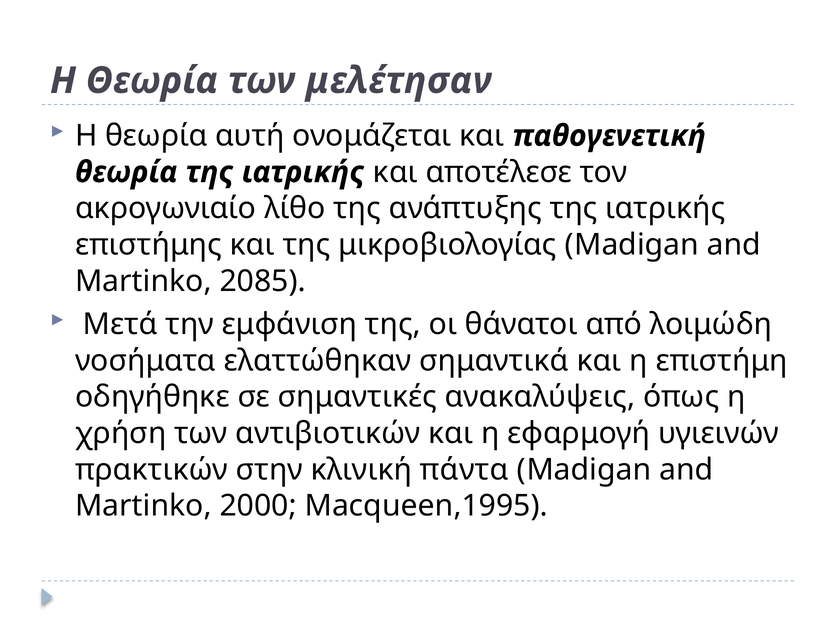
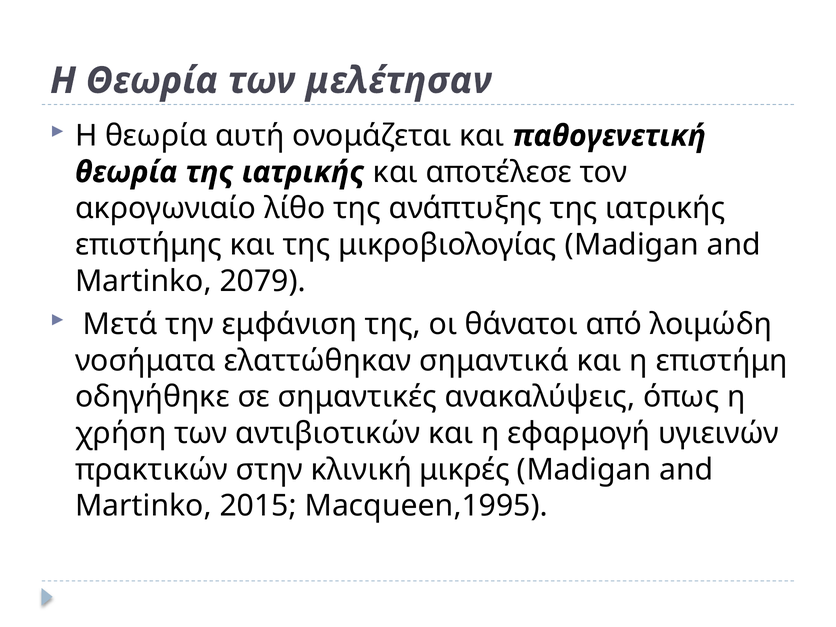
2085: 2085 -> 2079 (263, 281)
πάντα: πάντα -> μικρές (465, 470)
2000: 2000 -> 2015 (258, 506)
